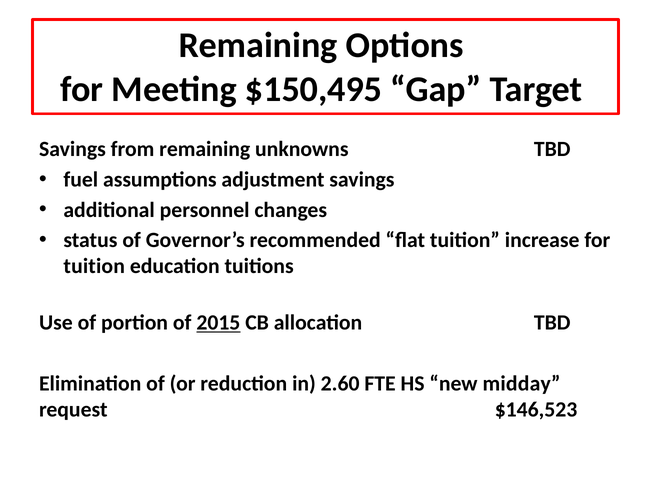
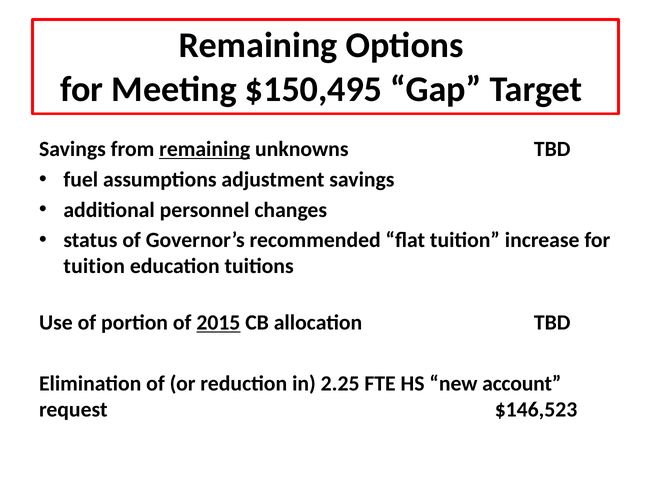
remaining underline: none -> present (205, 149)
2.60: 2.60 -> 2.25 (340, 384)
midday: midday -> account (522, 384)
